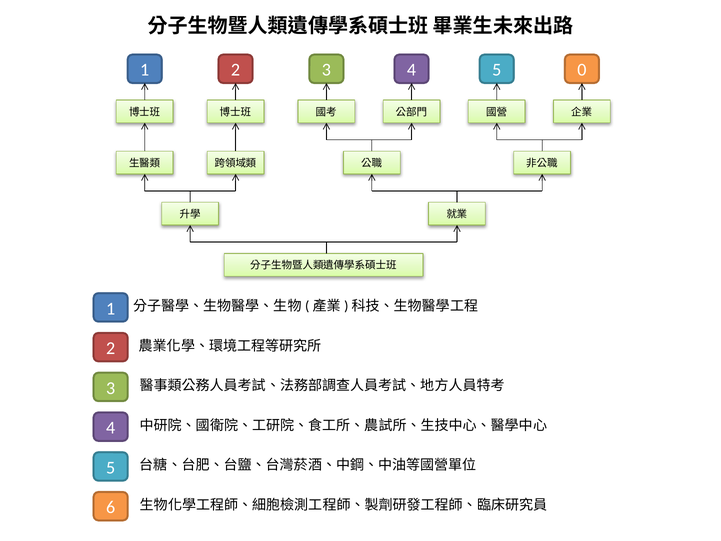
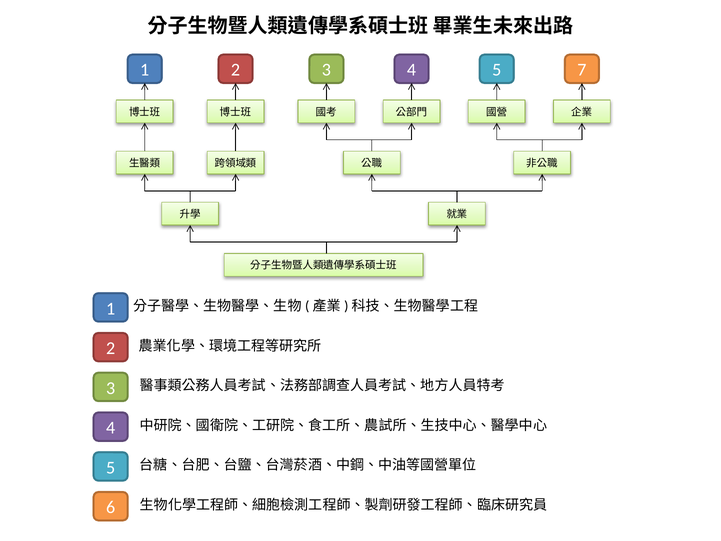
0: 0 -> 7 (582, 70)
